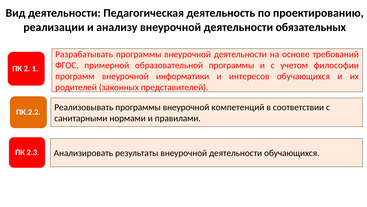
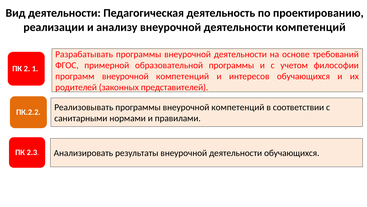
деятельности обязательных: обязательных -> компетенций (311, 27)
программ внеурочной информатики: информатики -> компетенций (183, 76)
